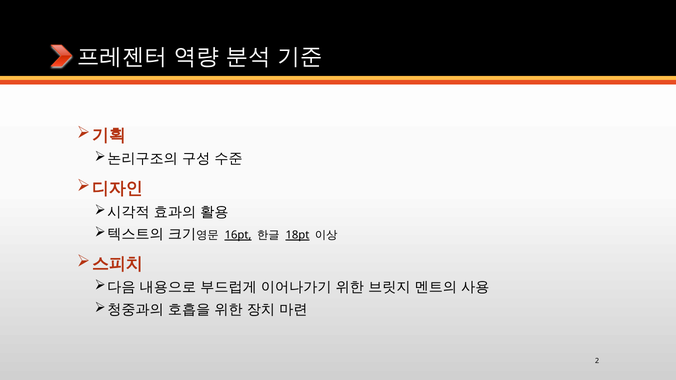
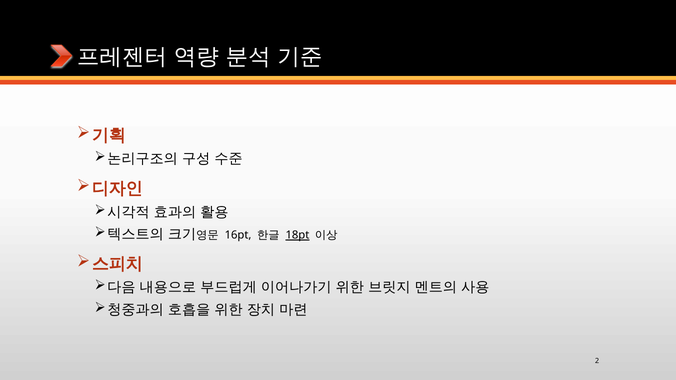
16pt underline: present -> none (238, 235)
